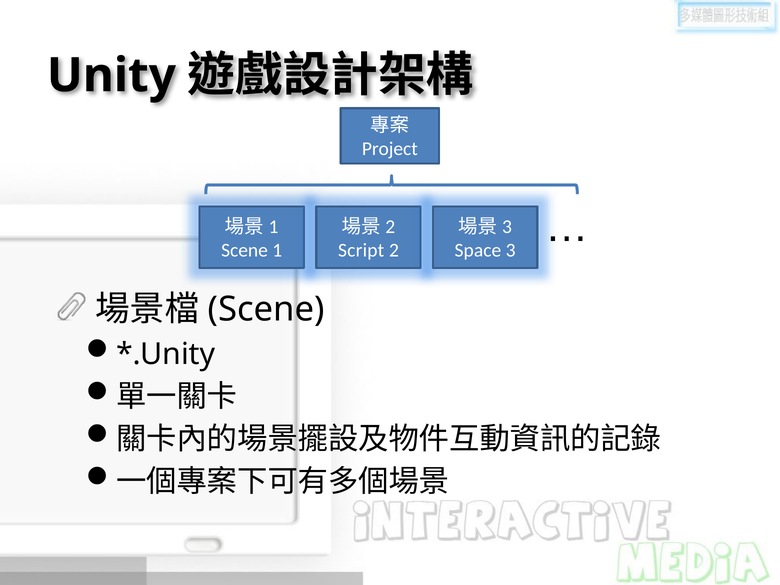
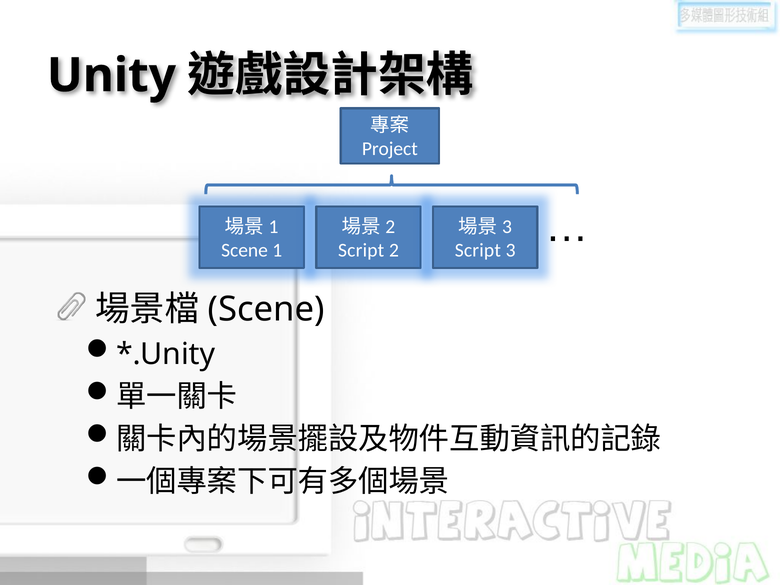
Space: Space -> Script (478, 250)
